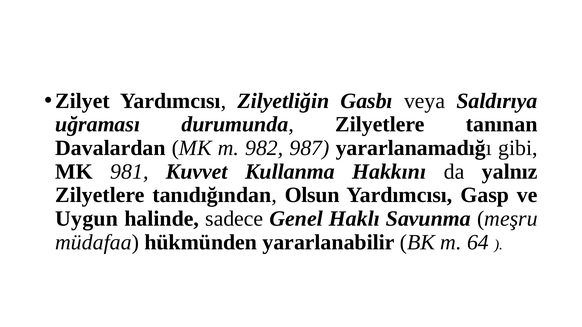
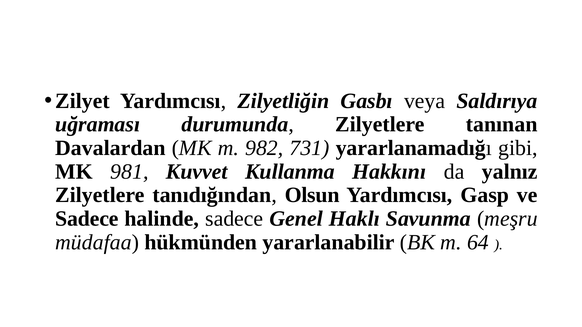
987: 987 -> 731 (309, 148)
Uygun: Uygun -> Sadece (87, 219)
